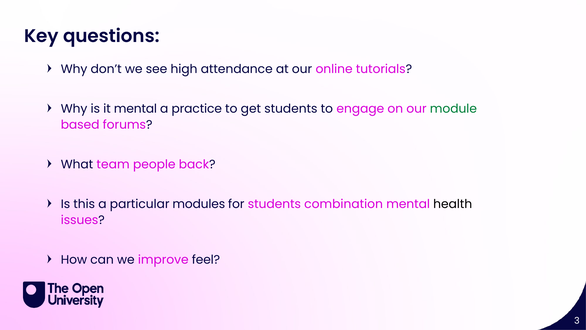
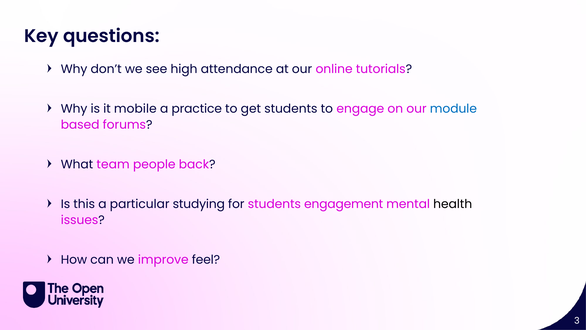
it mental: mental -> mobile (135, 109)
module colour: green -> blue (453, 109)
modules: modules -> studying (199, 204)
combination: combination -> engagement (344, 204)
